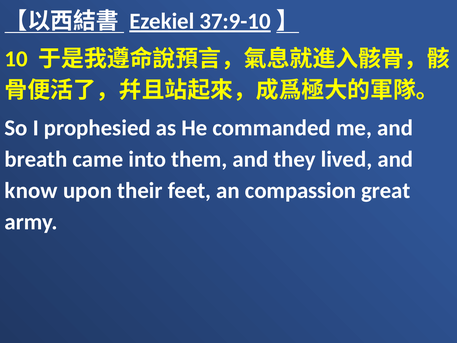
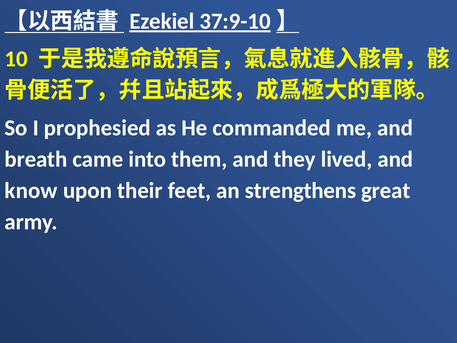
compassion: compassion -> strengthens (301, 190)
